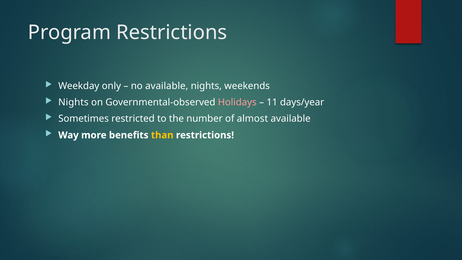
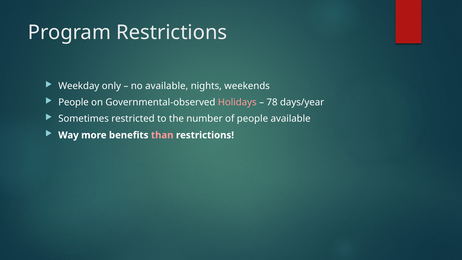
Nights: Nights -> People (74, 102)
11: 11 -> 78 (272, 102)
of almost: almost -> people (252, 119)
than colour: yellow -> pink (162, 135)
